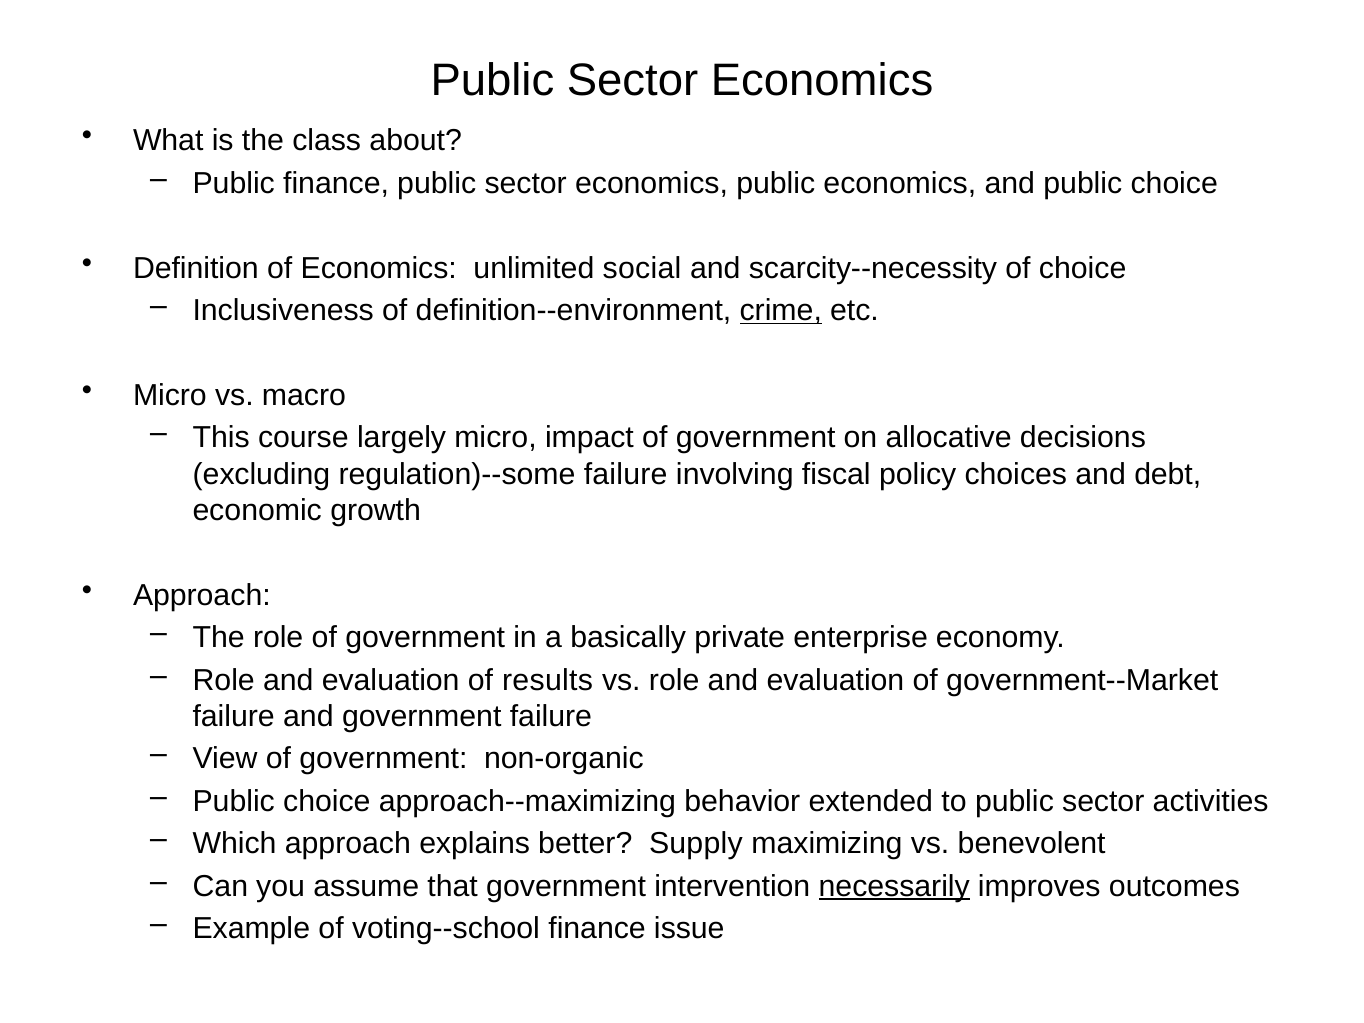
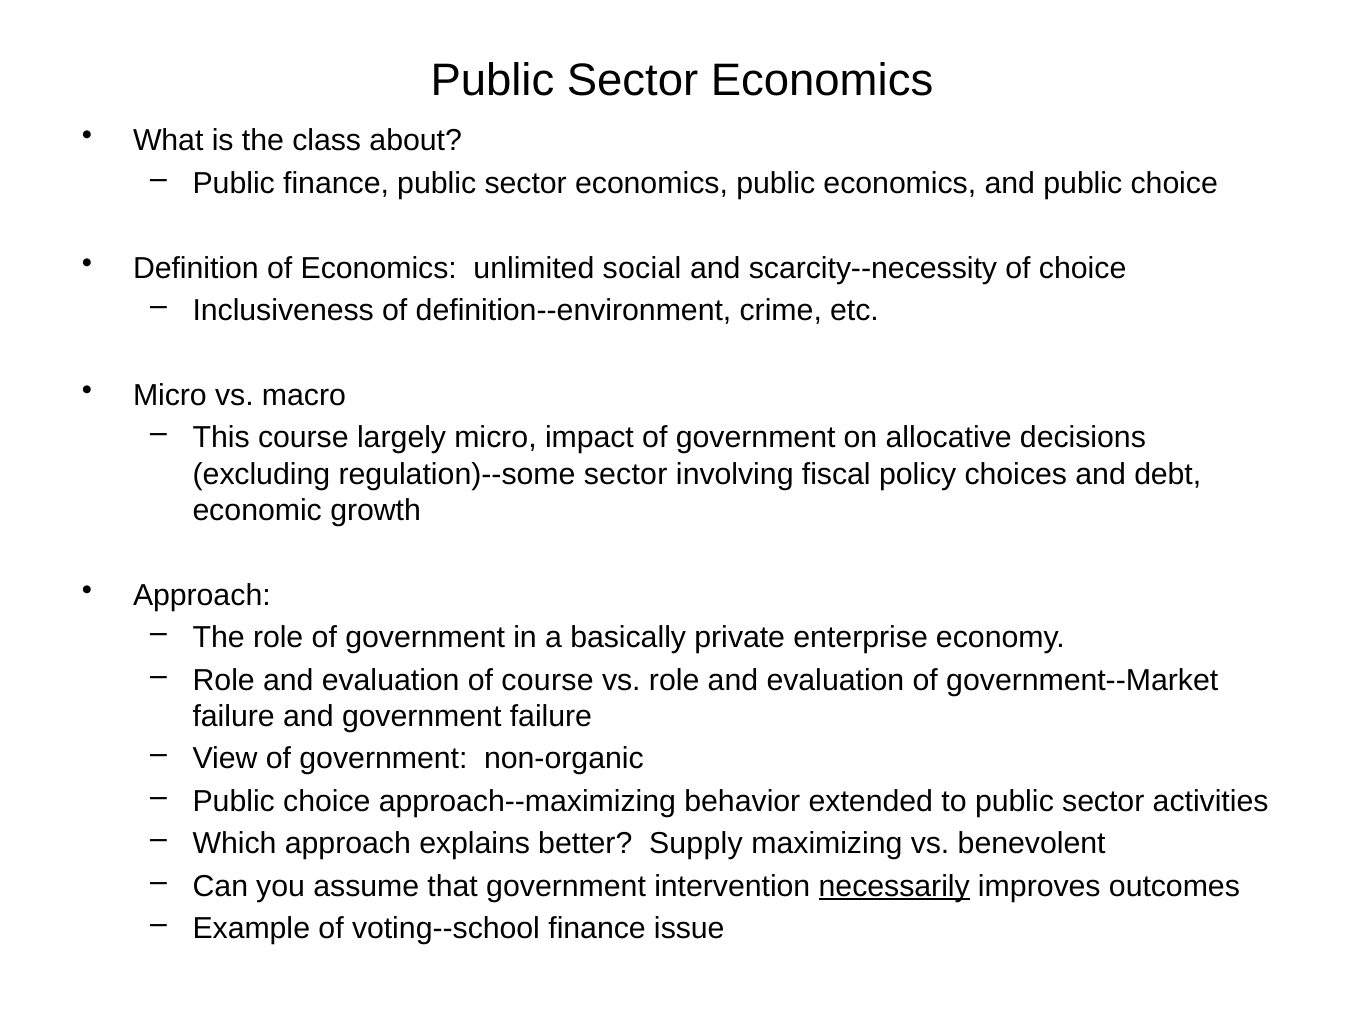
crime underline: present -> none (781, 310)
regulation)--some failure: failure -> sector (626, 474)
of results: results -> course (548, 680)
